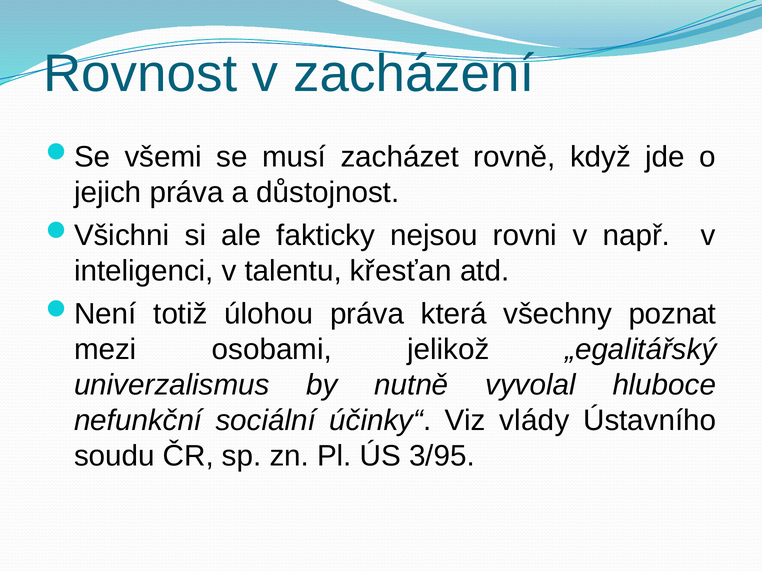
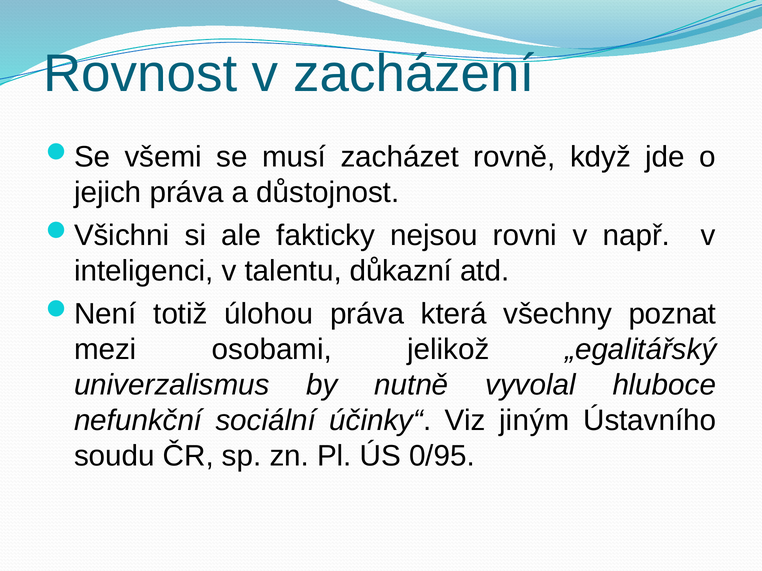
křesťan: křesťan -> důkazní (401, 271)
vlády: vlády -> jiným (534, 421)
3/95: 3/95 -> 0/95 (442, 457)
